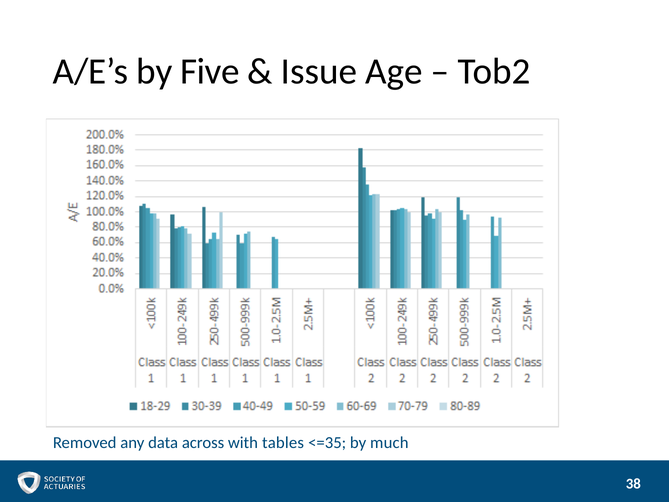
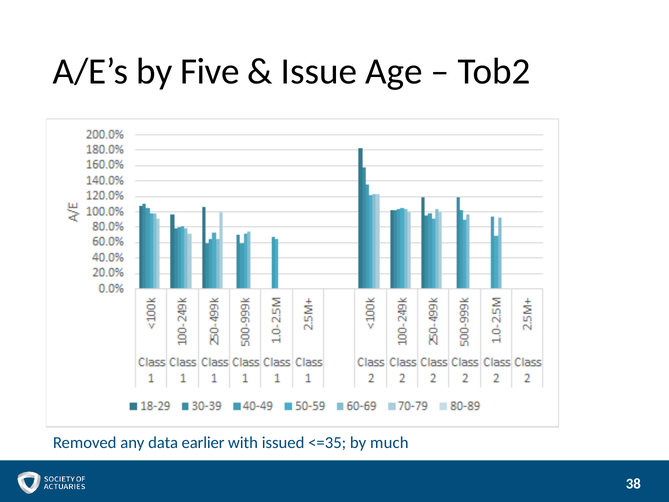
across: across -> earlier (203, 442)
tables: tables -> issued (283, 442)
